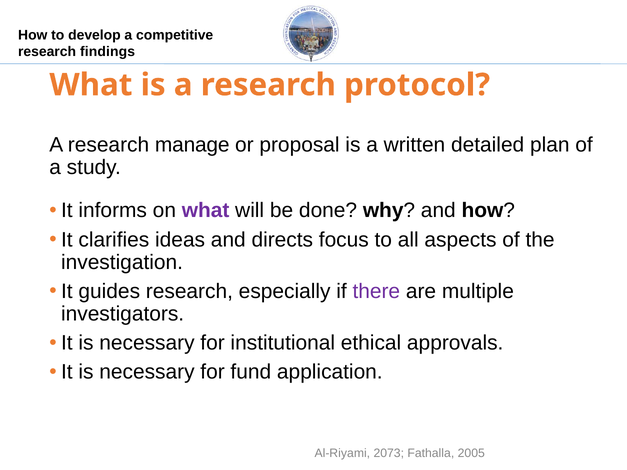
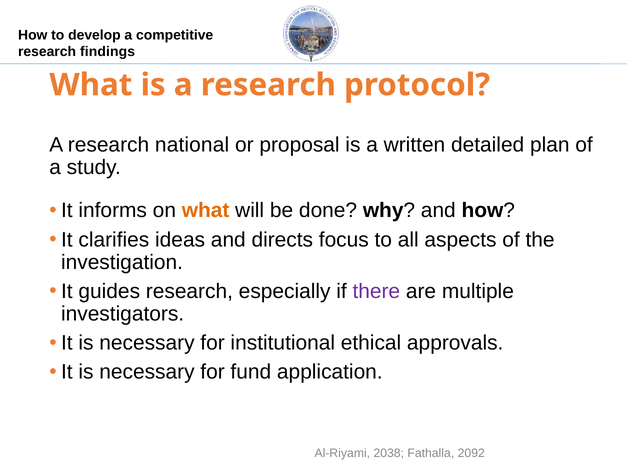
manage: manage -> national (192, 145)
what colour: purple -> orange (206, 211)
2073: 2073 -> 2038 (389, 453)
2005: 2005 -> 2092 (471, 453)
